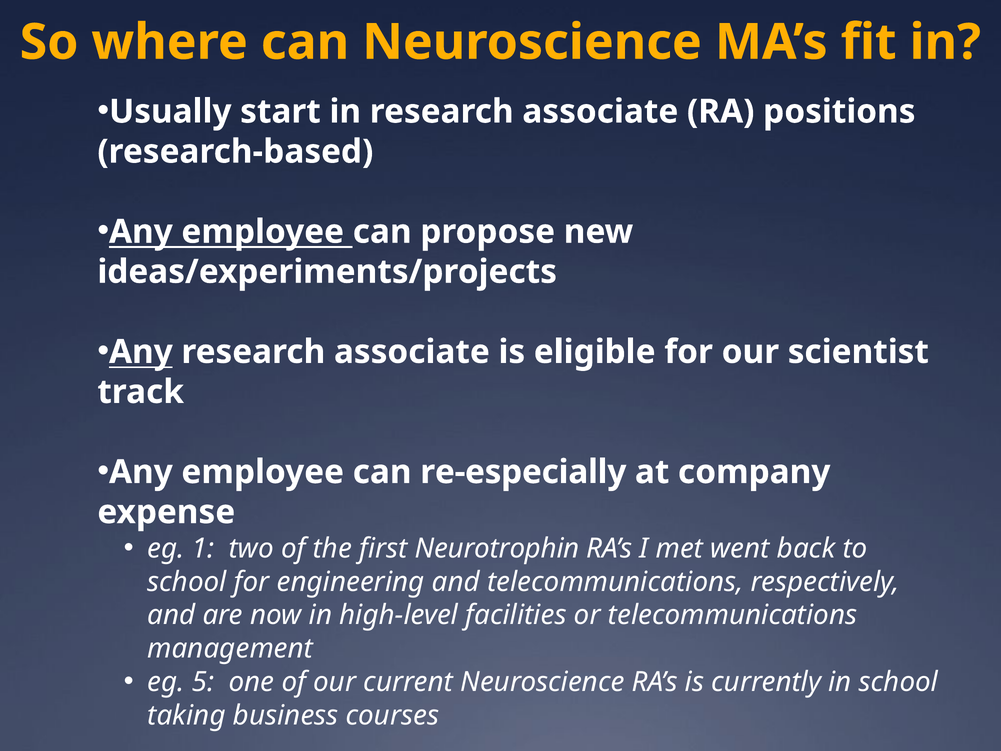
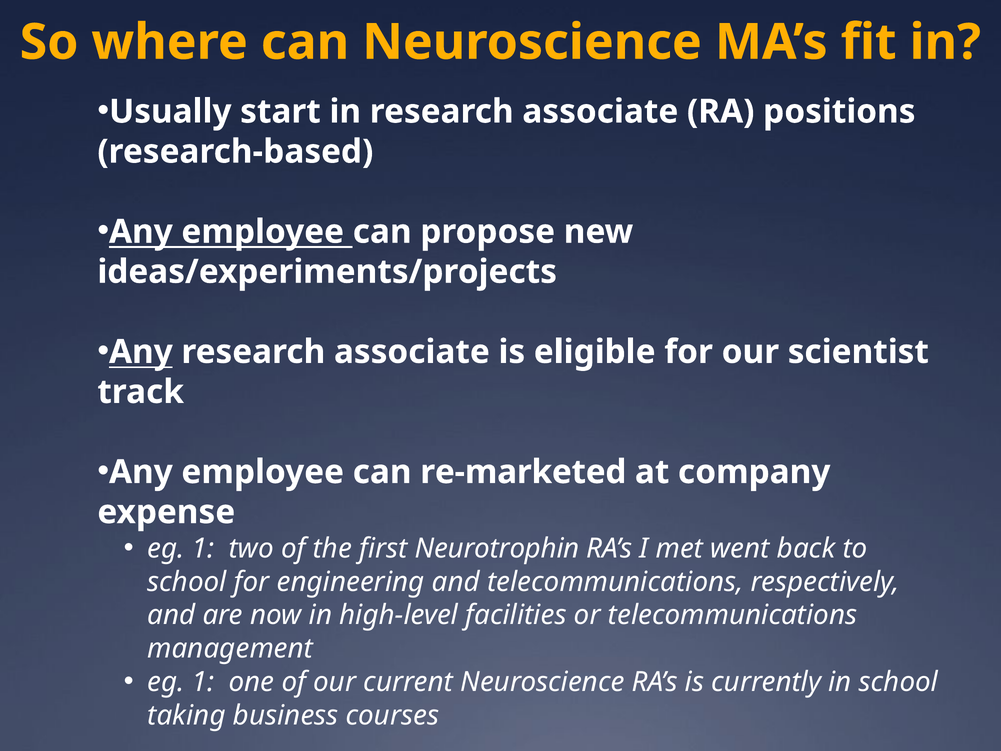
re-especially: re-especially -> re-marketed (523, 472)
5: 5 -> 1 (203, 682)
